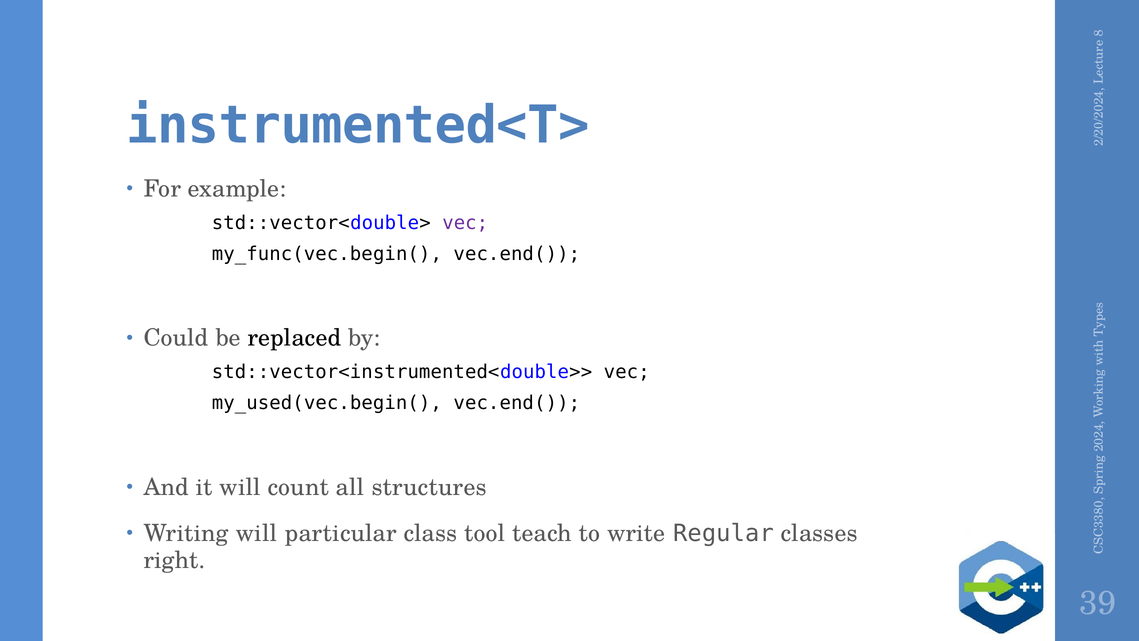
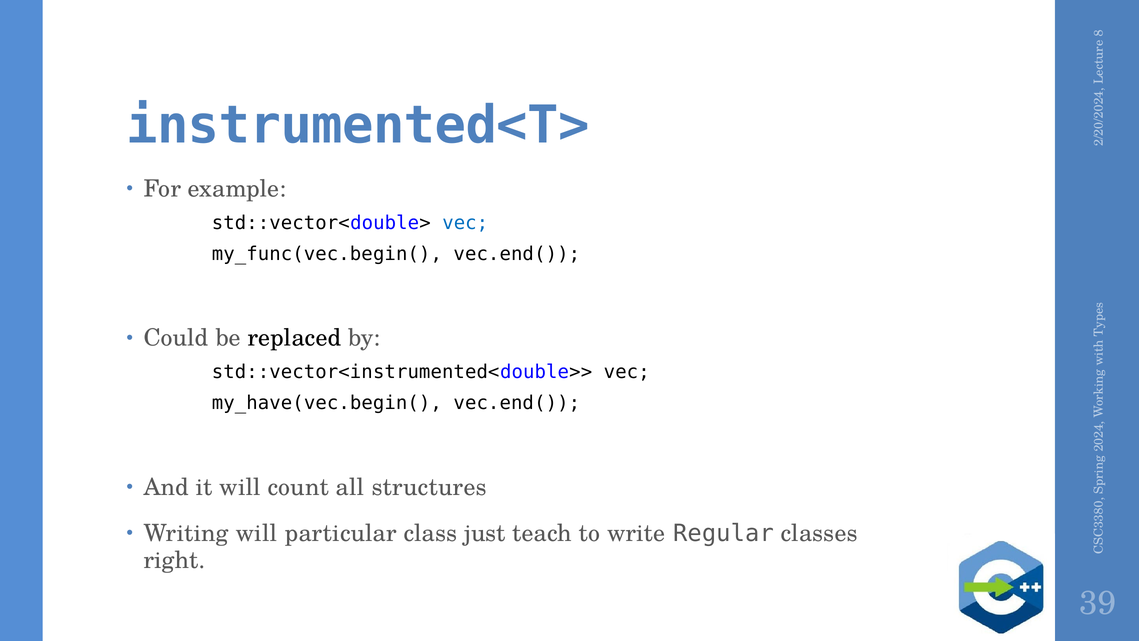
vec colour: purple -> blue (465, 223)
my_used(vec.begin(: my_used(vec.begin( -> my_have(vec.begin( (327, 403)
tool: tool -> just (485, 533)
